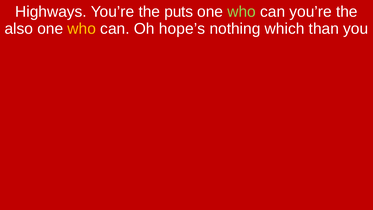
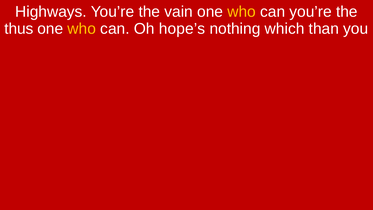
puts: puts -> vain (179, 12)
who colour: light green -> yellow (242, 12)
also: also -> thus (19, 29)
